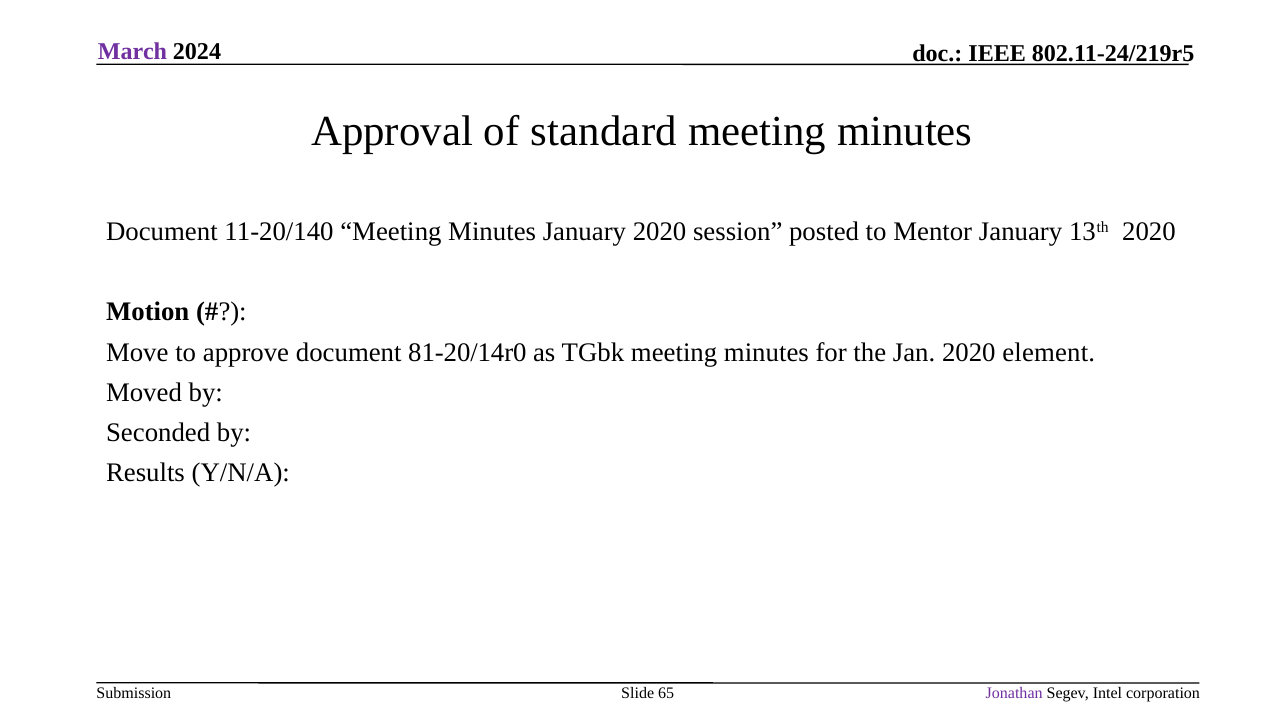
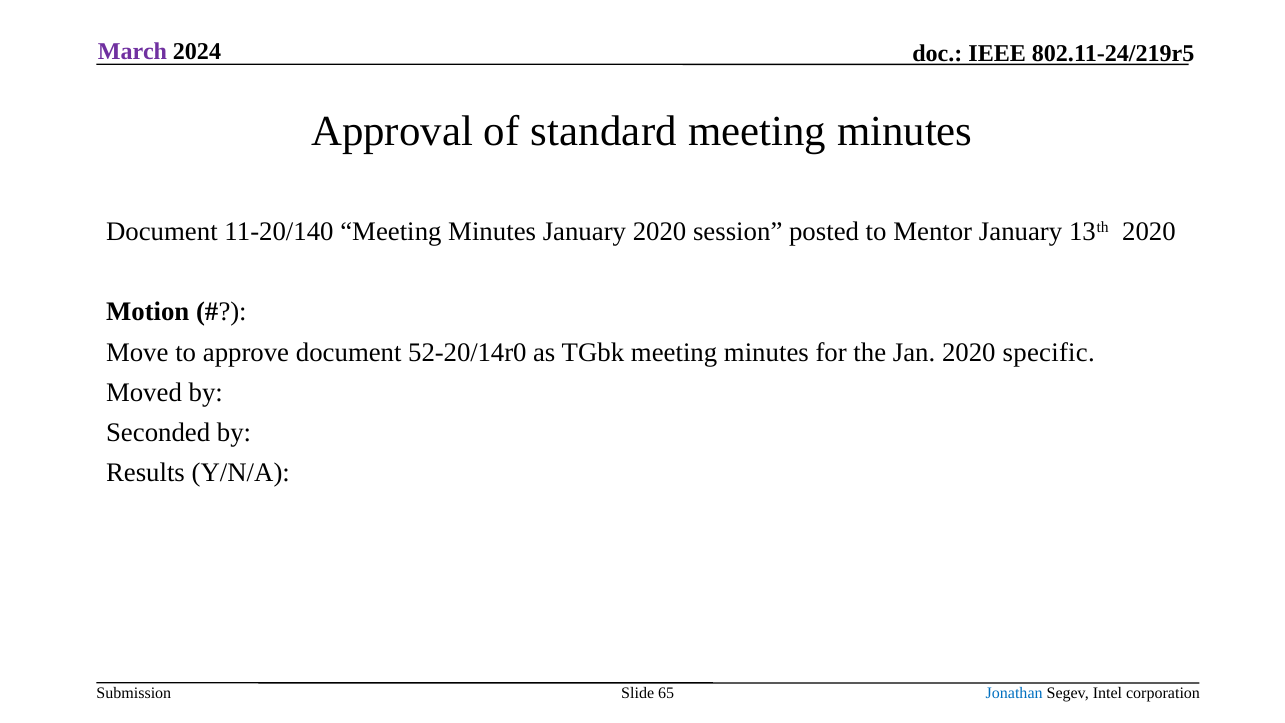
81-20/14r0: 81-20/14r0 -> 52-20/14r0 (467, 352)
element: element -> specific (1049, 352)
Jonathan colour: purple -> blue (1014, 693)
